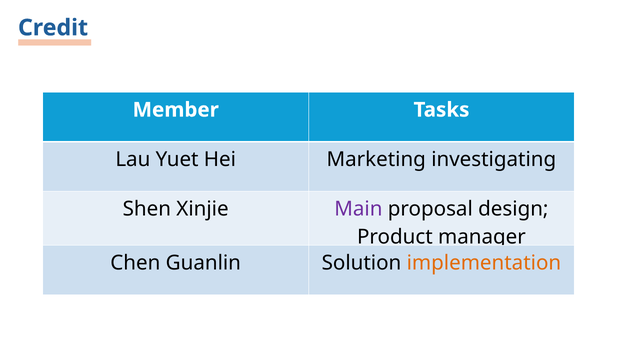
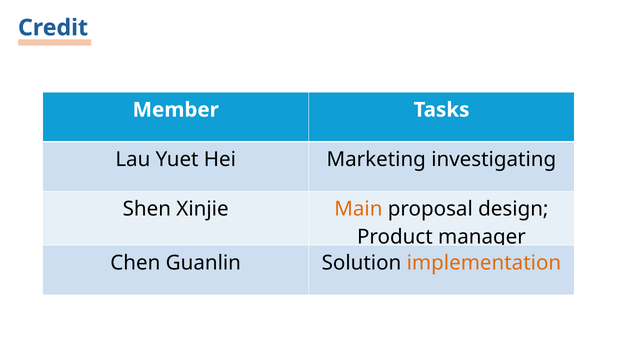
Main colour: purple -> orange (358, 209)
